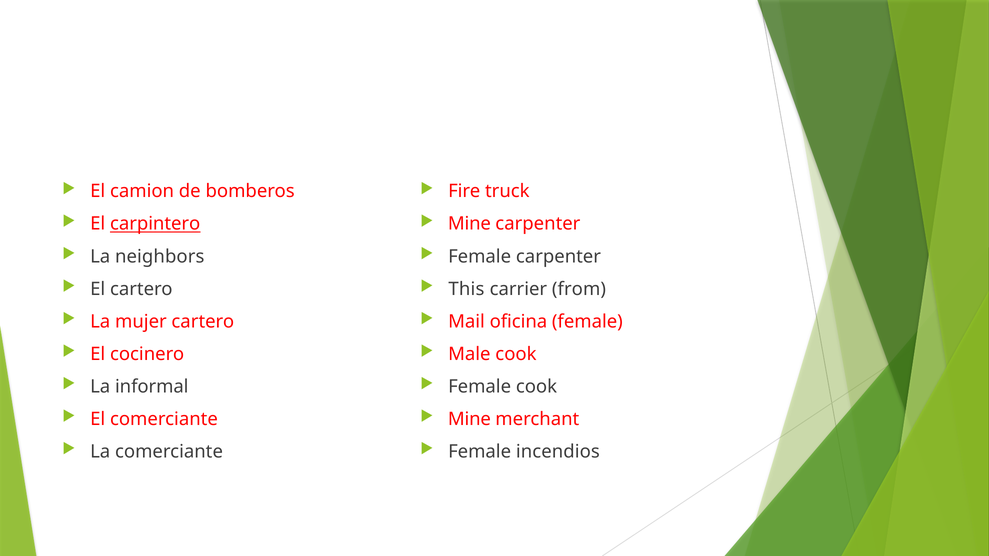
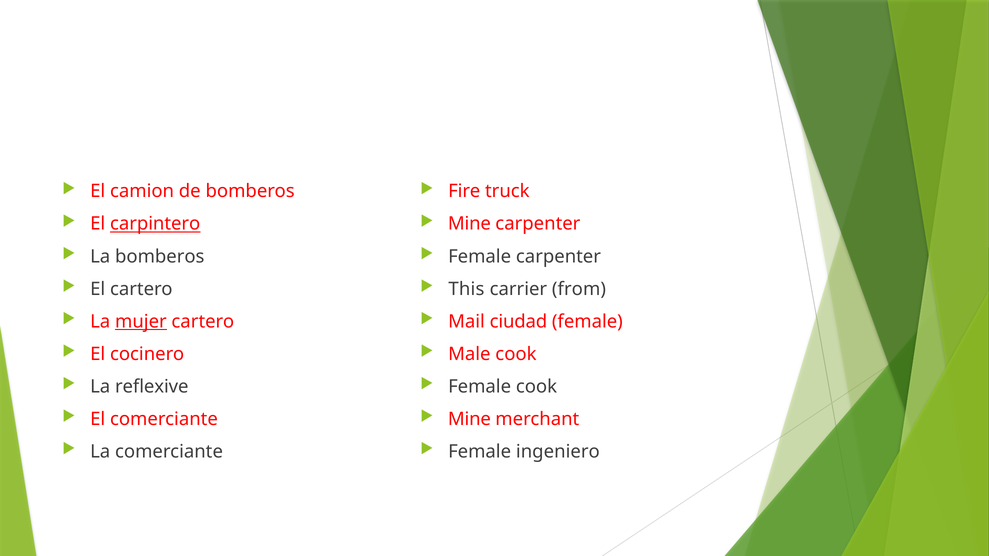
La neighbors: neighbors -> bomberos (160, 257)
mujer underline: none -> present (141, 322)
oficina: oficina -> ciudad (518, 322)
informal: informal -> reflexive (152, 387)
incendios: incendios -> ingeniero (558, 452)
